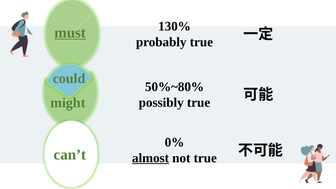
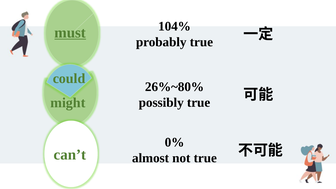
130%: 130% -> 104% (175, 26)
50%~80%: 50%~80% -> 26%~80% (174, 87)
almost underline: present -> none (151, 158)
